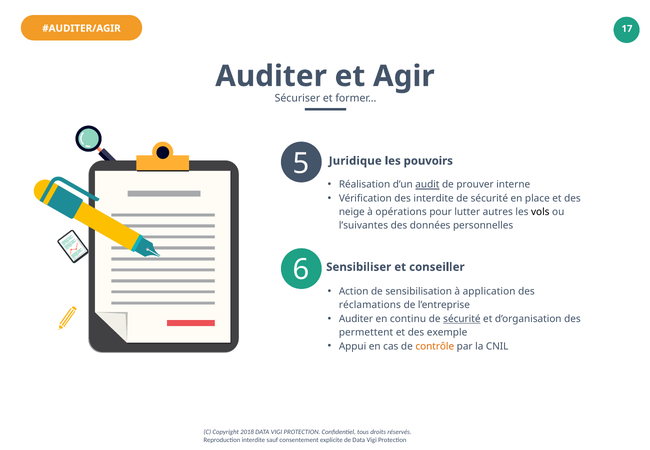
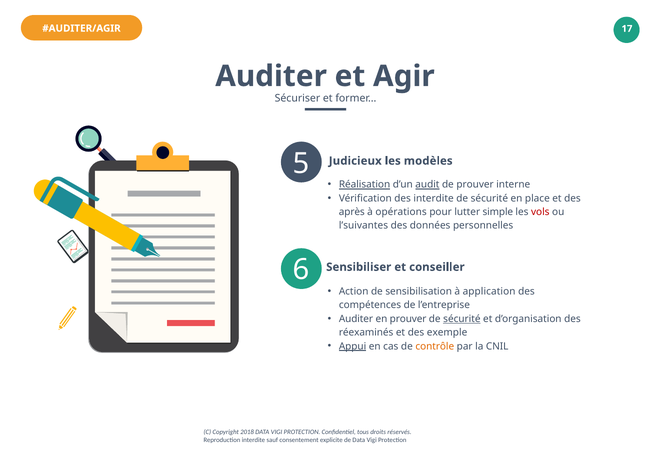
Juridique: Juridique -> Judicieux (355, 161)
pouvoirs: pouvoirs -> modèles (428, 161)
Réalisation underline: none -> present (365, 185)
neige: neige -> après (352, 212)
autres: autres -> simple (498, 212)
vols colour: black -> red (540, 212)
réclamations: réclamations -> compétences (370, 305)
en continu: continu -> prouver (408, 319)
permettent: permettent -> réexaminés (366, 333)
Appui underline: none -> present (353, 346)
